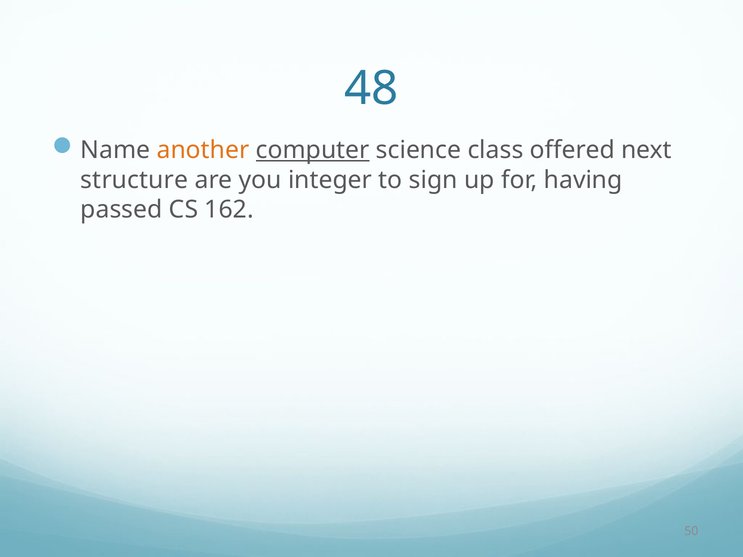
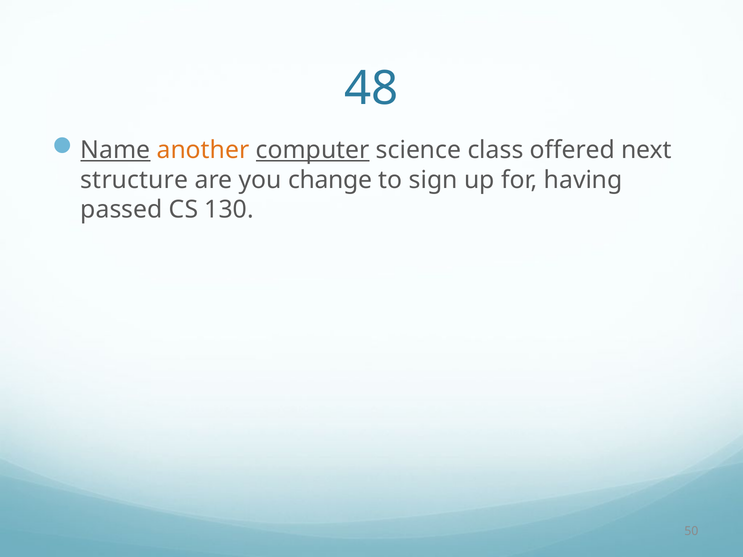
Name underline: none -> present (115, 150)
integer: integer -> change (330, 180)
162: 162 -> 130 (229, 210)
